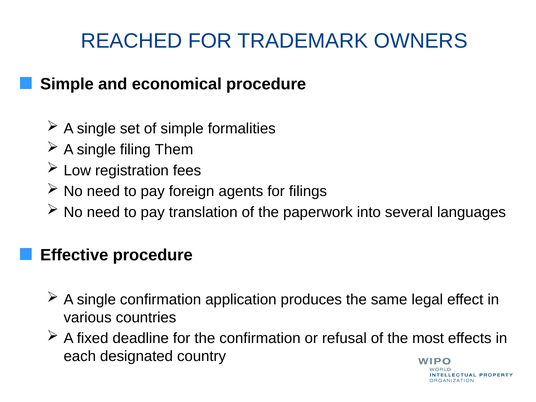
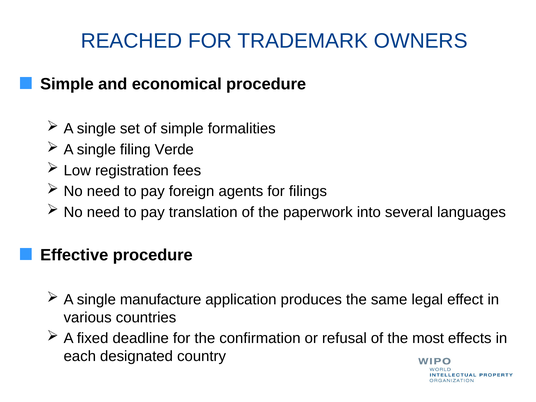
Them: Them -> Verde (174, 150)
single confirmation: confirmation -> manufacture (161, 300)
